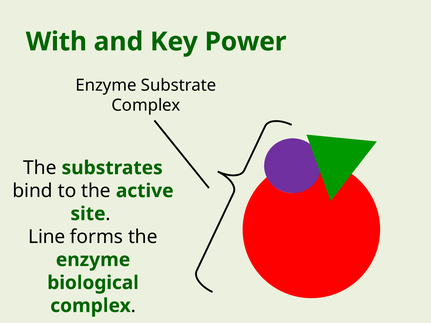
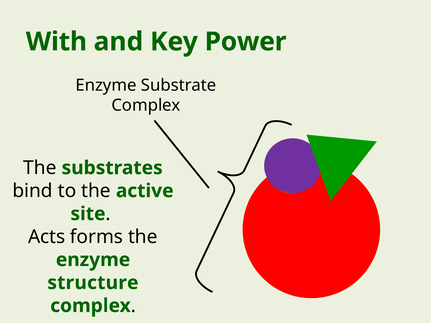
Line: Line -> Acts (47, 237)
biological: biological -> structure (93, 283)
